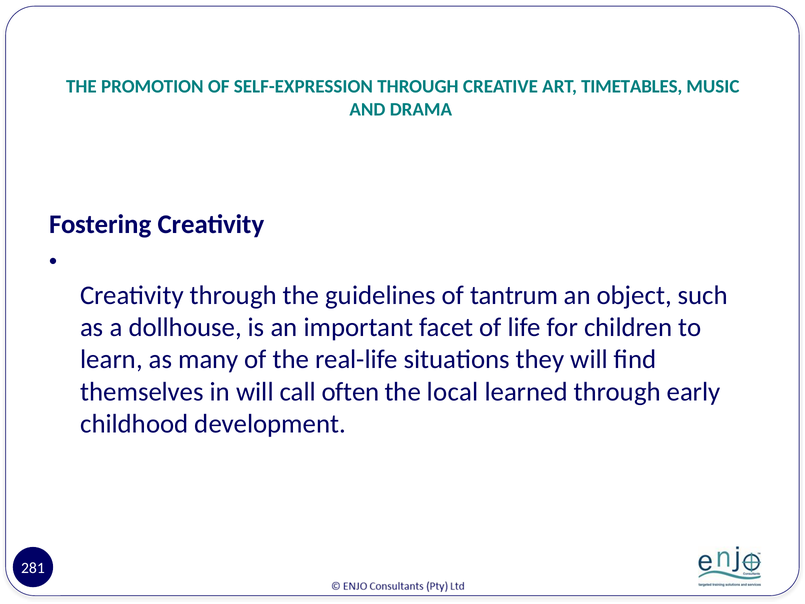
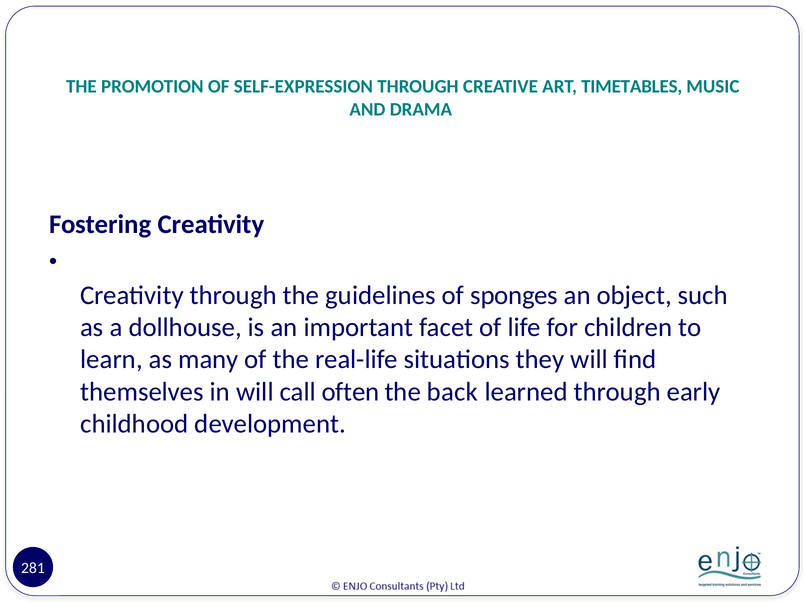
tantrum: tantrum -> sponges (514, 295)
local: local -> back (453, 392)
